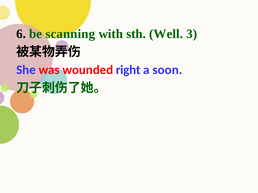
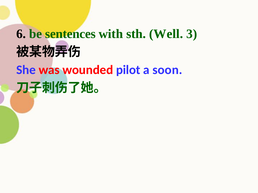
scanning: scanning -> sentences (70, 34)
right: right -> pilot (128, 70)
